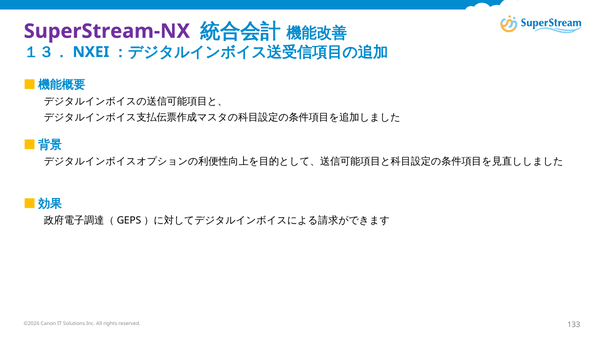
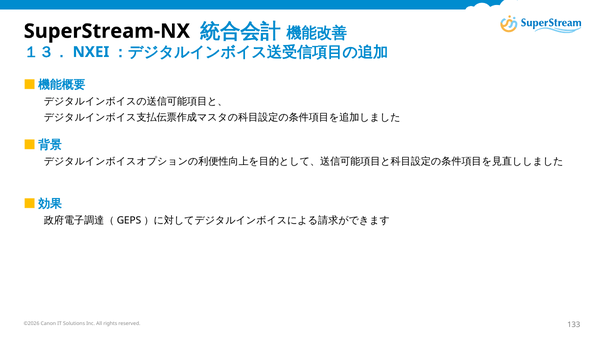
SuperStream-NX colour: purple -> black (107, 31)
